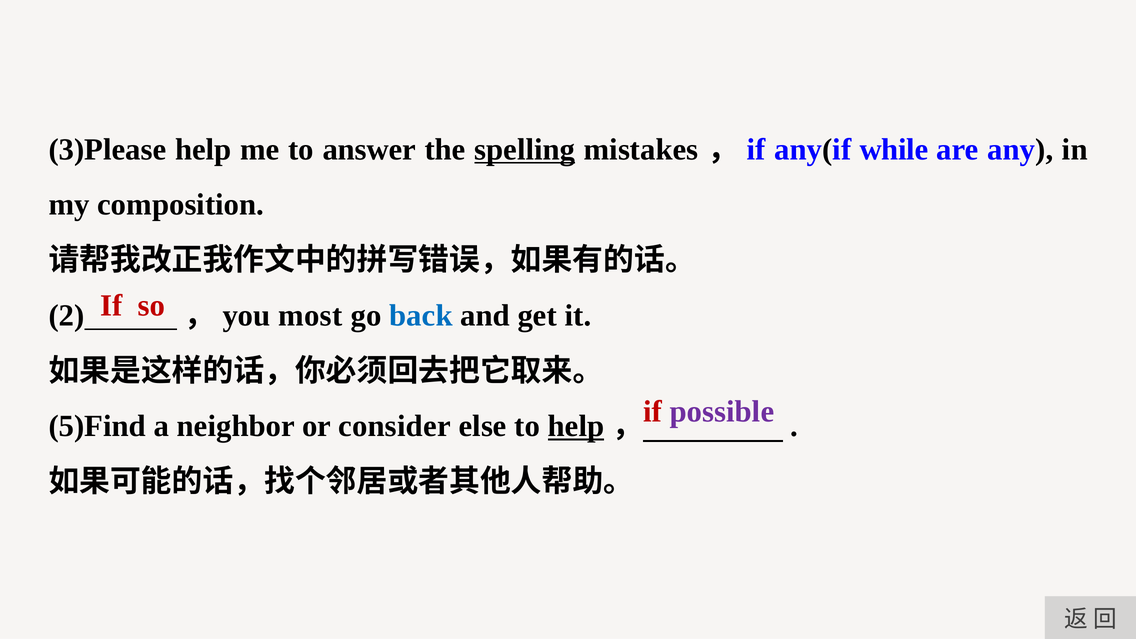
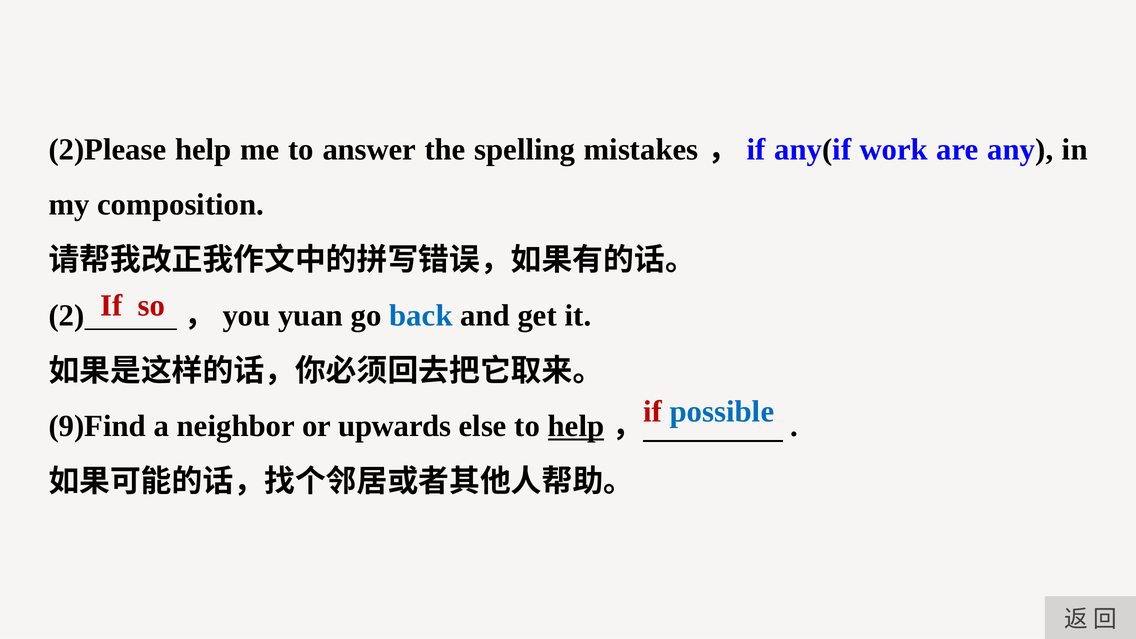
3)Please: 3)Please -> 2)Please (108, 150)
spelling underline: present -> none (525, 150)
while: while -> work (894, 150)
most: most -> yuan (311, 316)
possible colour: purple -> blue (722, 411)
5)Find: 5)Find -> 9)Find (97, 426)
consider: consider -> upwards (395, 426)
